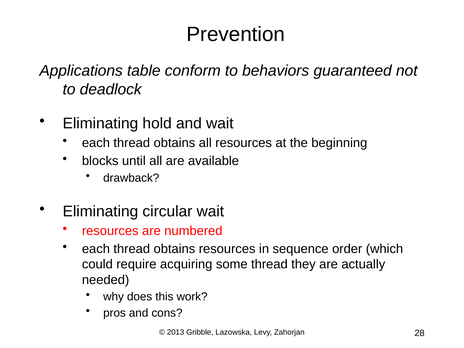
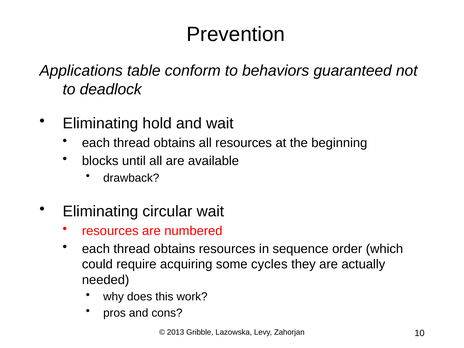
some thread: thread -> cycles (269, 264)
28: 28 -> 10 (420, 333)
